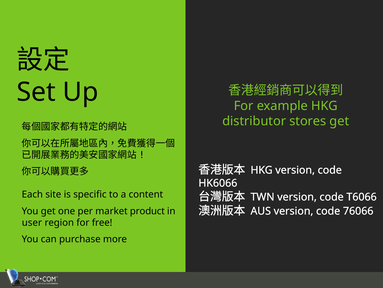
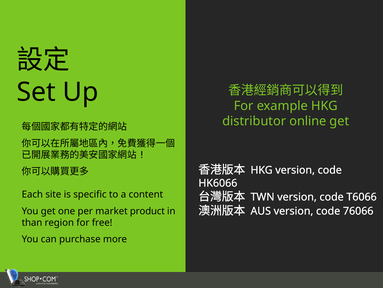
stores: stores -> online (308, 121)
user: user -> than (32, 222)
